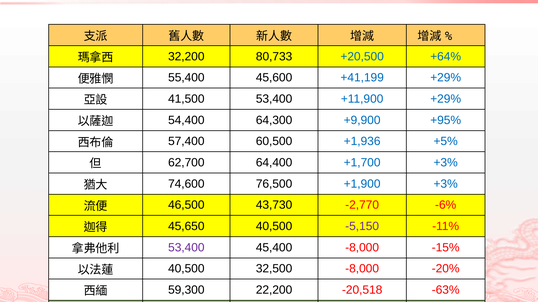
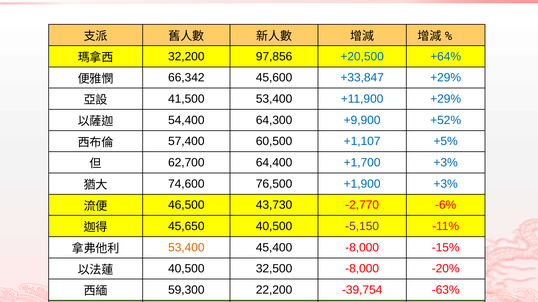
80,733: 80,733 -> 97,856 (274, 57)
55,400: 55,400 -> 66,342 (186, 78)
+41,199: +41,199 -> +33,847 (362, 78)
+95%: +95% -> +52% (446, 120)
+1,936: +1,936 -> +1,107 (362, 142)
53,400 colour: purple -> orange (186, 248)
-20,518: -20,518 -> -39,754 (362, 291)
